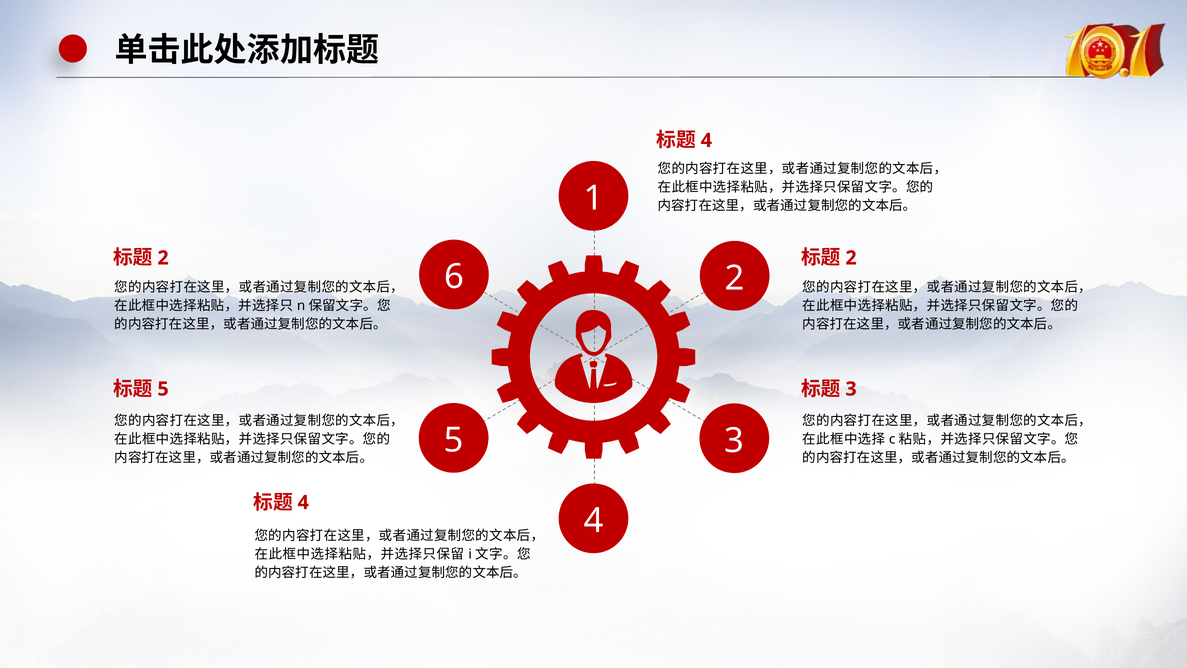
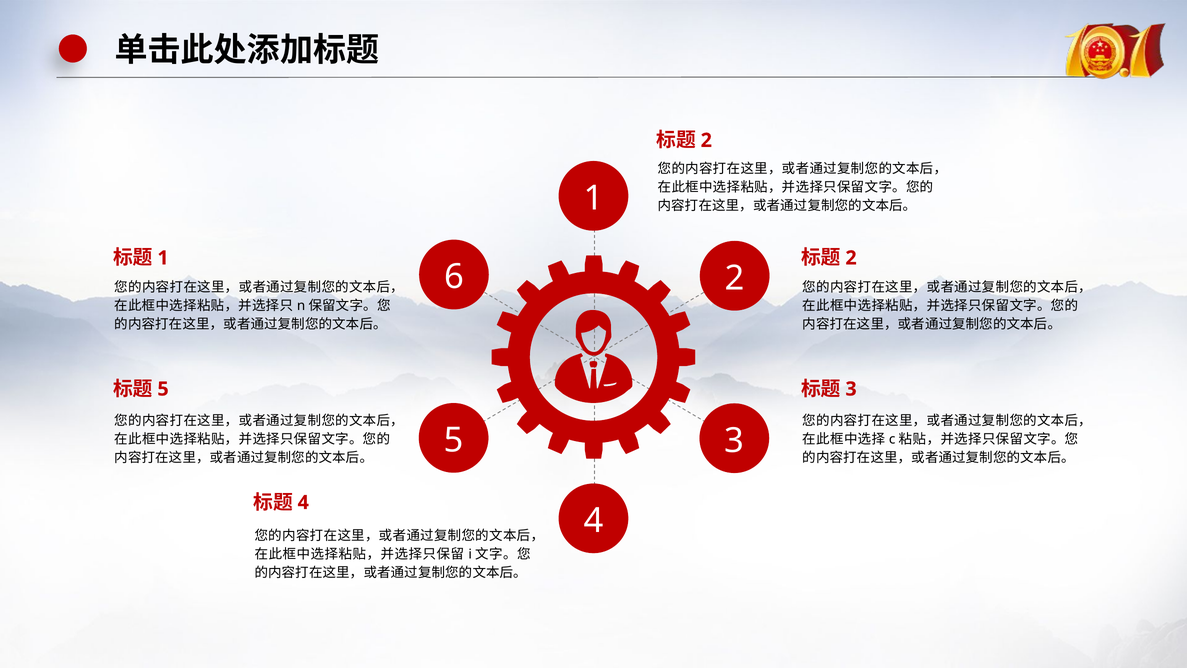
4: 4 -> 2 (706, 140)
2: 2 -> 1 (163, 258)
